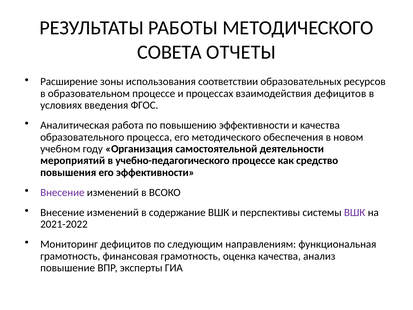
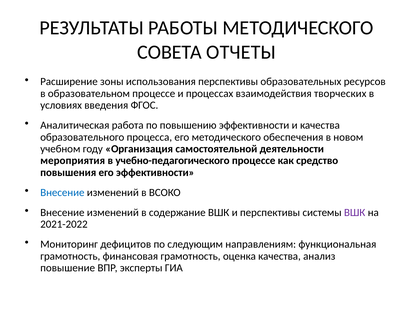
использования соответствии: соответствии -> перспективы (228, 82)
взаимодействия дефицитов: дефицитов -> творческих (340, 93)
мероприятий: мероприятий -> мероприятия (73, 161)
Внесение colour: purple -> blue (62, 192)
